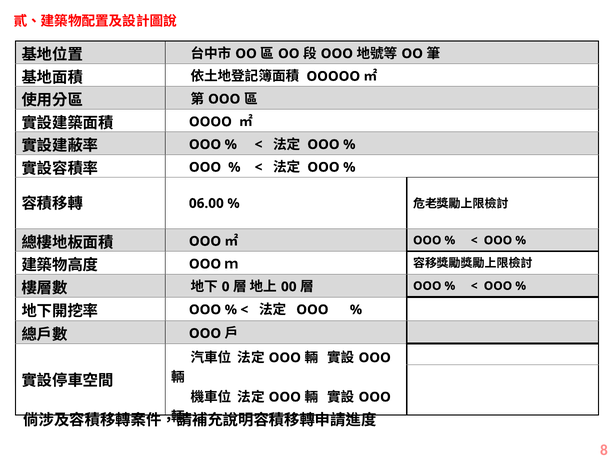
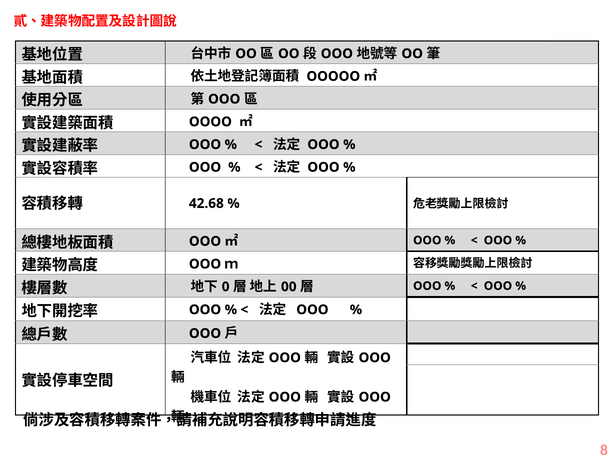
06.00: 06.00 -> 42.68 (206, 204)
